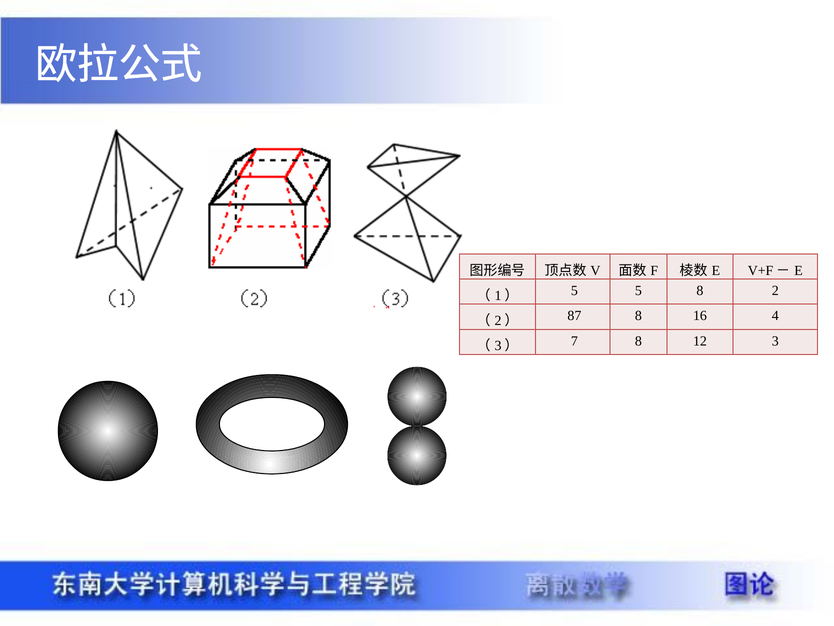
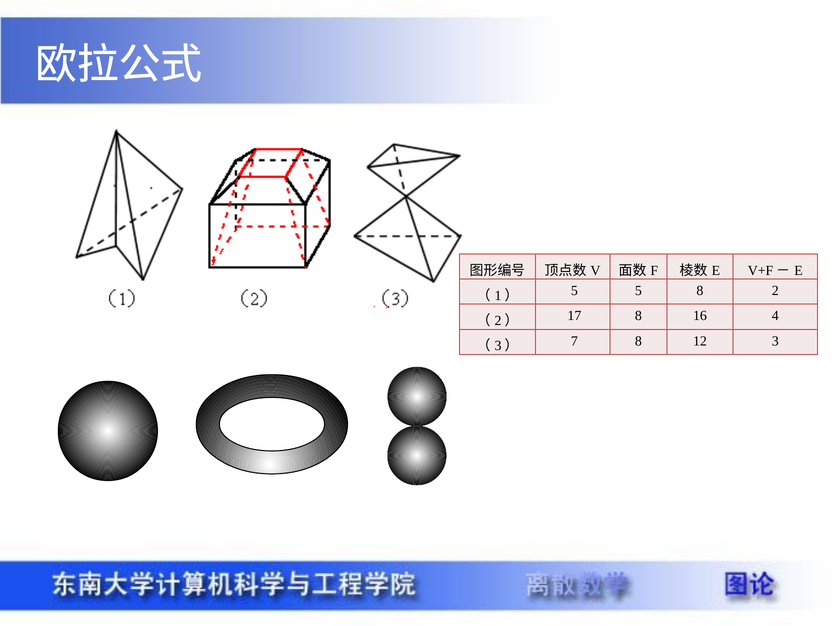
87: 87 -> 17 (574, 316)
